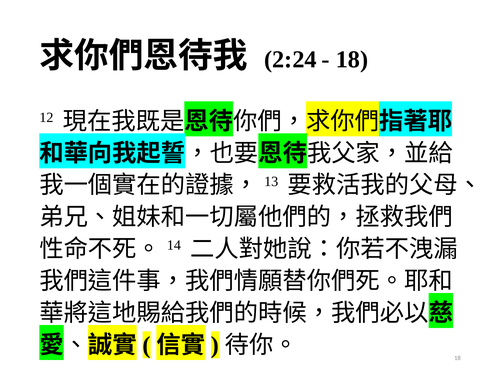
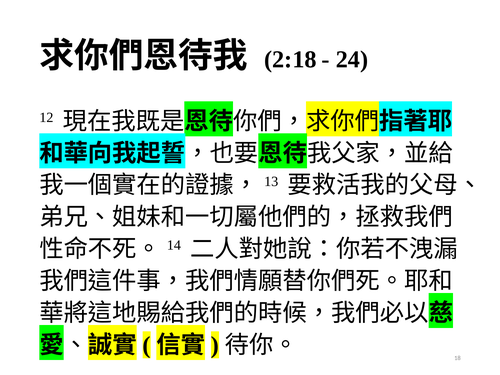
2:24: 2:24 -> 2:18 (290, 59)
18: 18 -> 24 (352, 59)
